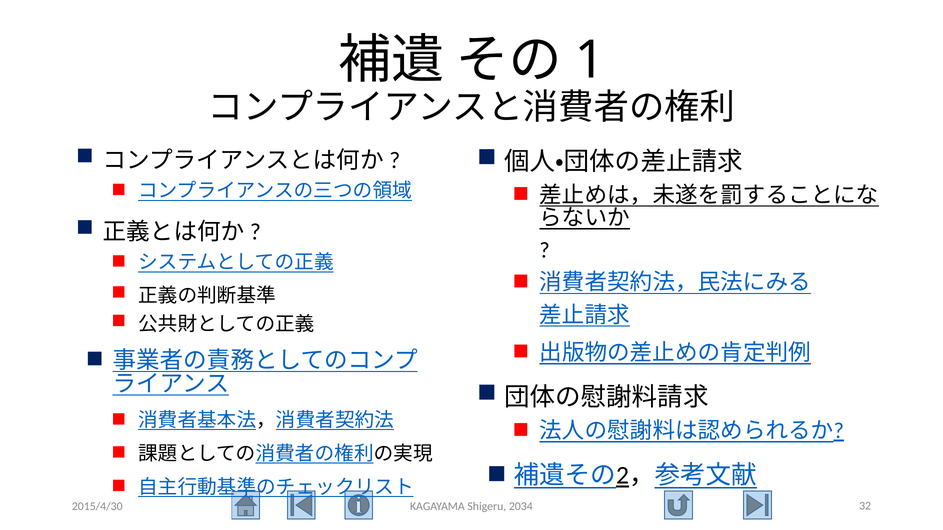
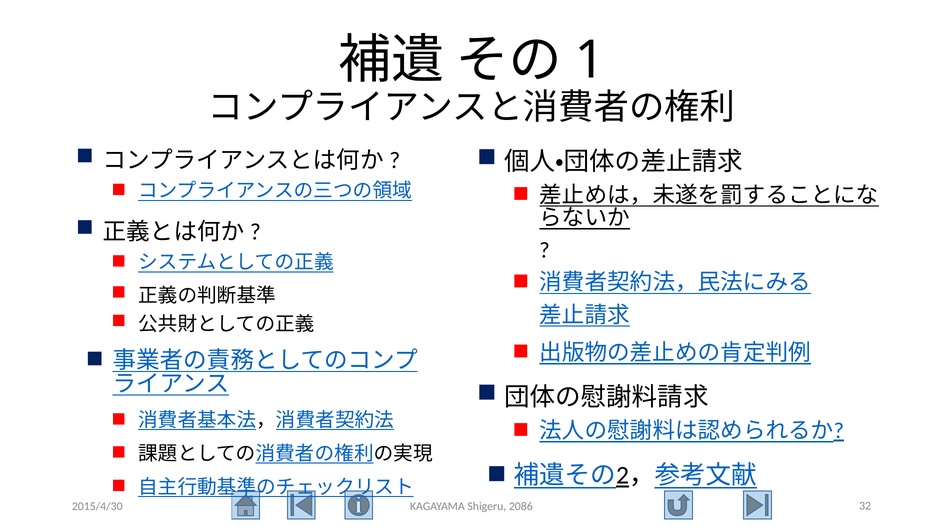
2034: 2034 -> 2086 (521, 507)
